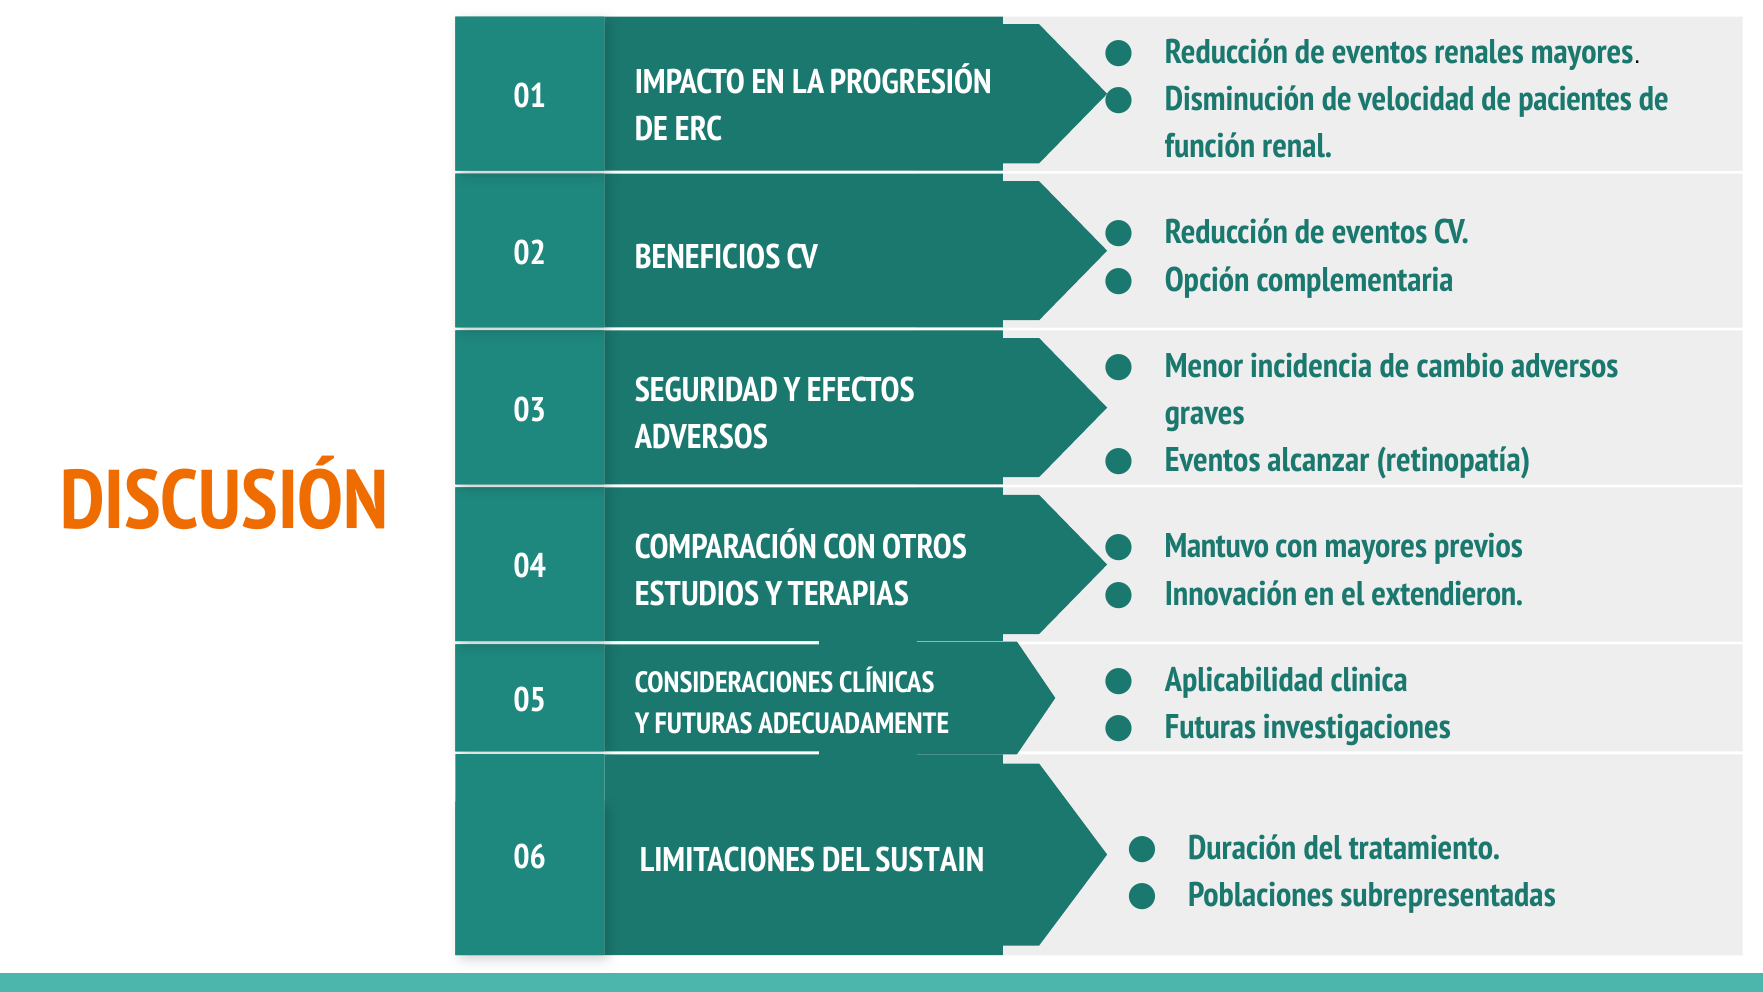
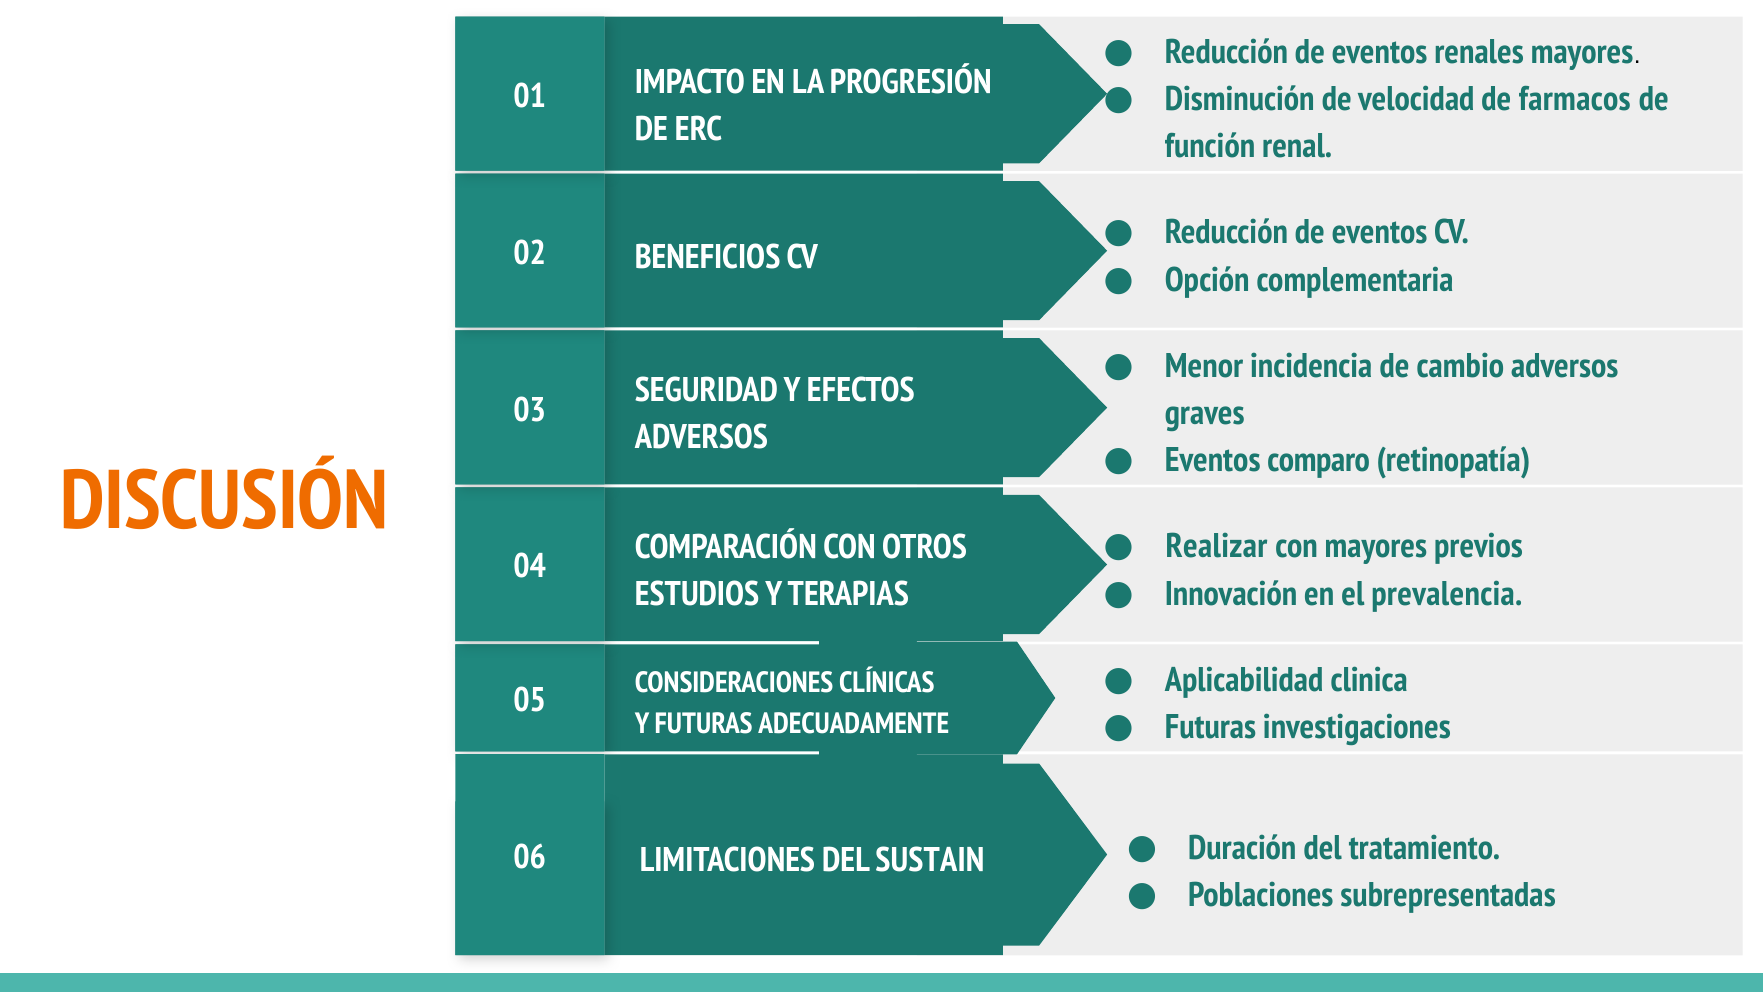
pacientes: pacientes -> farmacos (1575, 99)
alcanzar: alcanzar -> comparo (1319, 460)
Mantuvo: Mantuvo -> Realizar (1217, 546)
extendieron: extendieron -> prevalencia (1447, 594)
